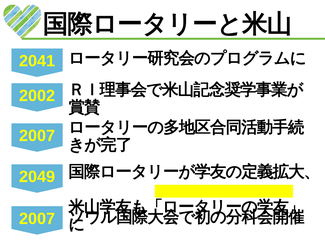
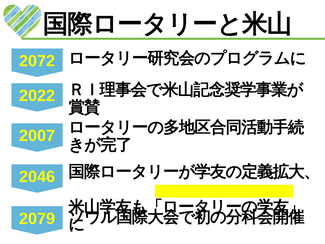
2041: 2041 -> 2072 (37, 61)
2002: 2002 -> 2022 (37, 96)
2049: 2049 -> 2046 (37, 177)
2007: 2007 -> 2079 (37, 218)
